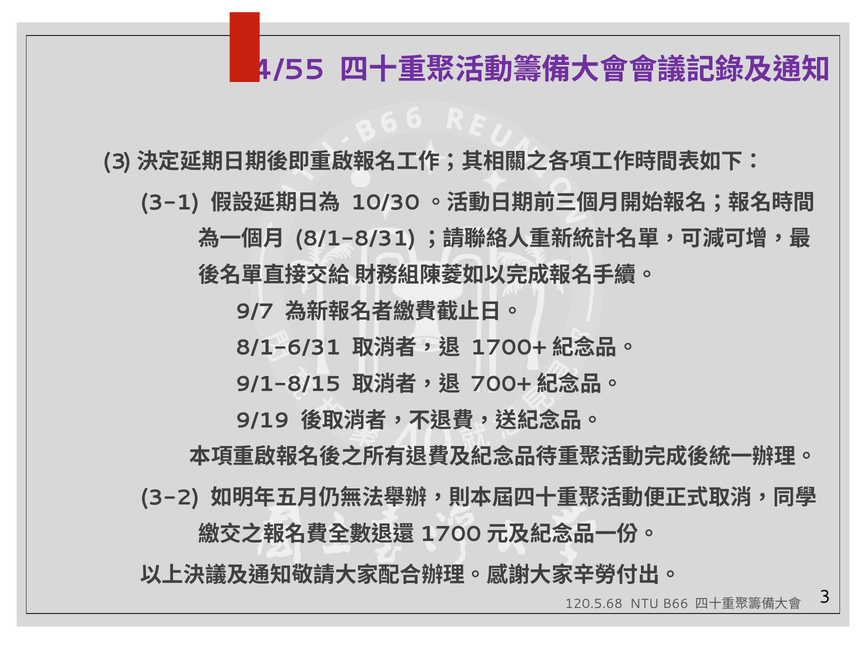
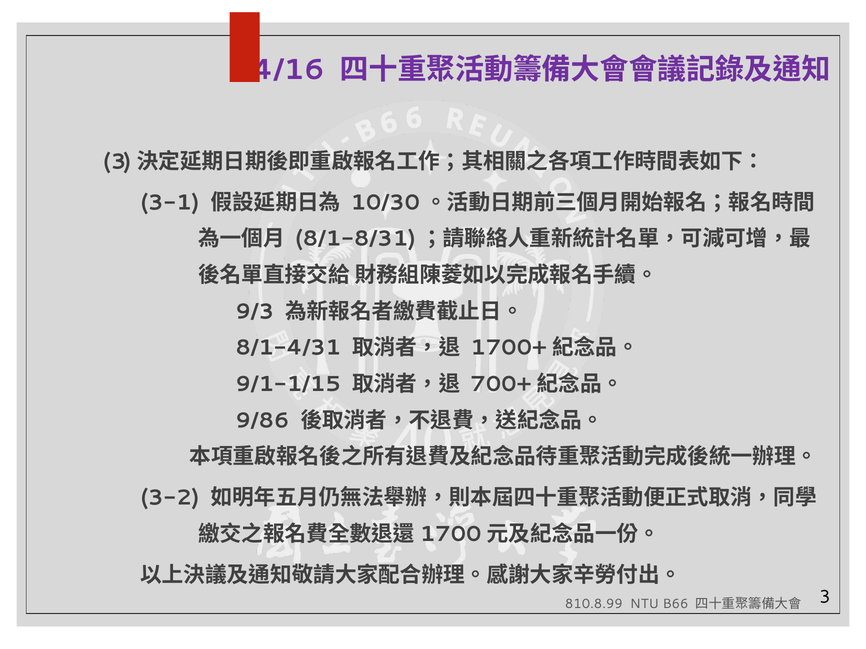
4/55: 4/55 -> 4/16 (288, 70)
9/7: 9/7 -> 9/3 (255, 312)
8/1-6/31: 8/1-6/31 -> 8/1-4/31 (288, 348)
9/1-8/15: 9/1-8/15 -> 9/1-1/15 (288, 384)
9/19: 9/19 -> 9/86 (262, 421)
120.5.68: 120.5.68 -> 810.8.99 (594, 604)
